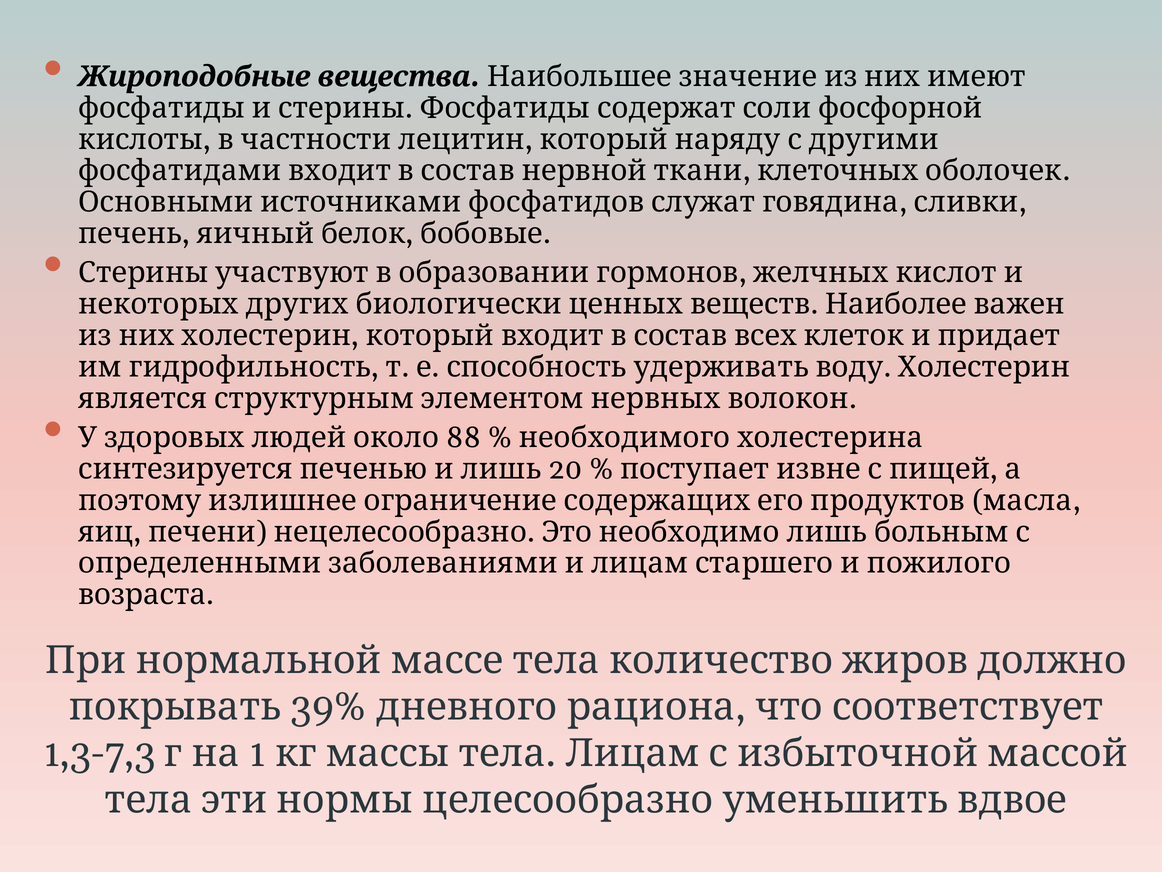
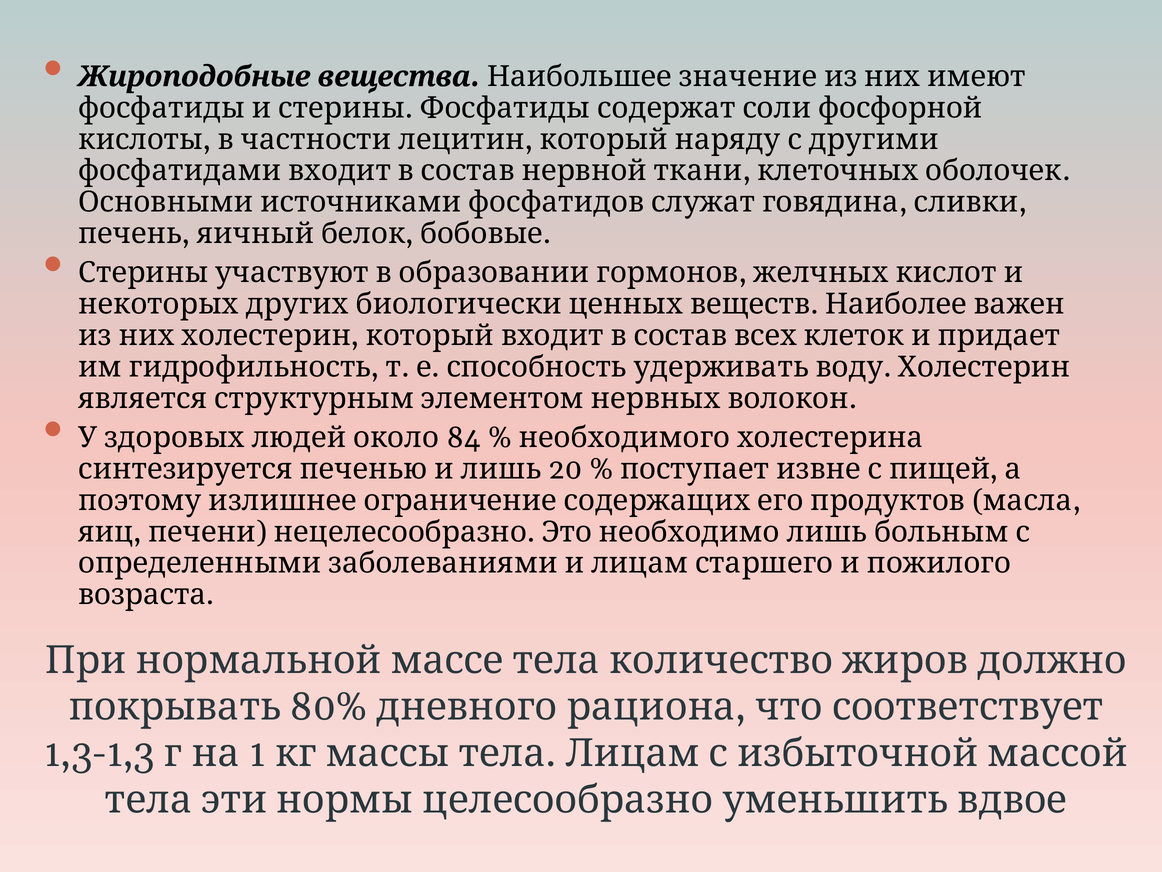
88: 88 -> 84 (464, 437)
39%: 39% -> 80% (329, 706)
1,3-7,3: 1,3-7,3 -> 1,3-1,3 (99, 753)
